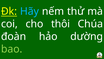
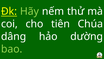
Hãy colour: light blue -> light green (29, 11)
thôi: thôi -> tiên (61, 24)
đoàn: đoàn -> dâng (14, 36)
